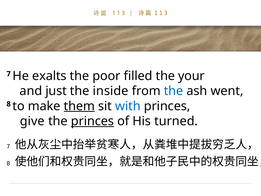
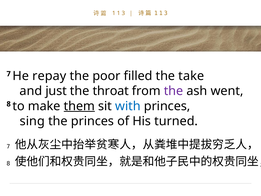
exalts: exalts -> repay (49, 76)
your: your -> take (191, 76)
inside: inside -> throat (111, 91)
the colour: blue -> purple (174, 91)
give: give -> sing (32, 121)
princes underline: present -> none (92, 121)
